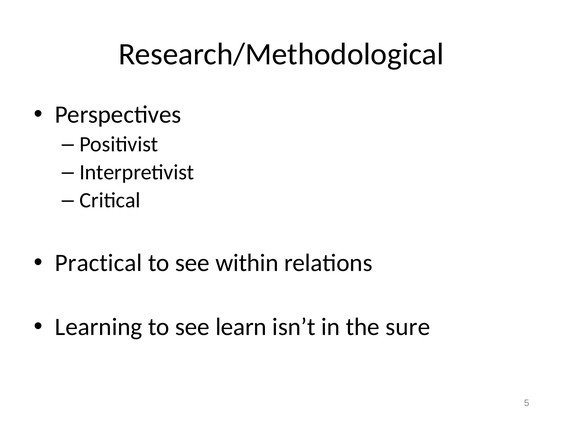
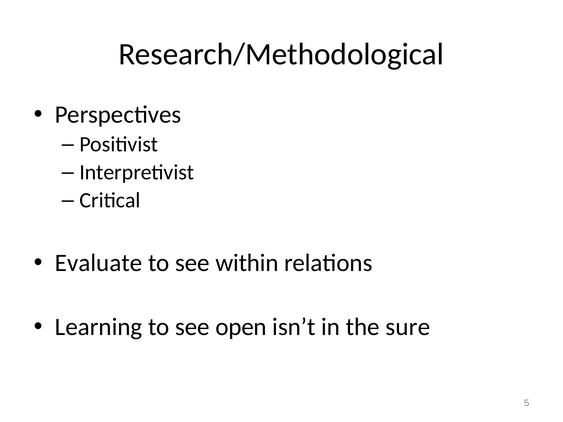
Practical: Practical -> Evaluate (99, 263)
learn: learn -> open (241, 327)
